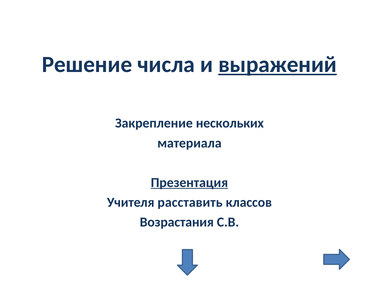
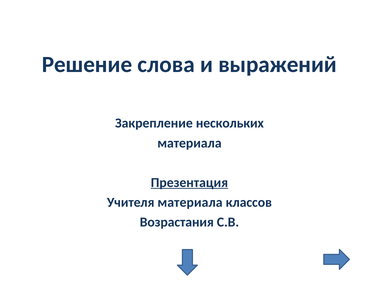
числа: числа -> слова (166, 65)
выражений underline: present -> none (278, 65)
Учителя расставить: расставить -> материала (190, 202)
